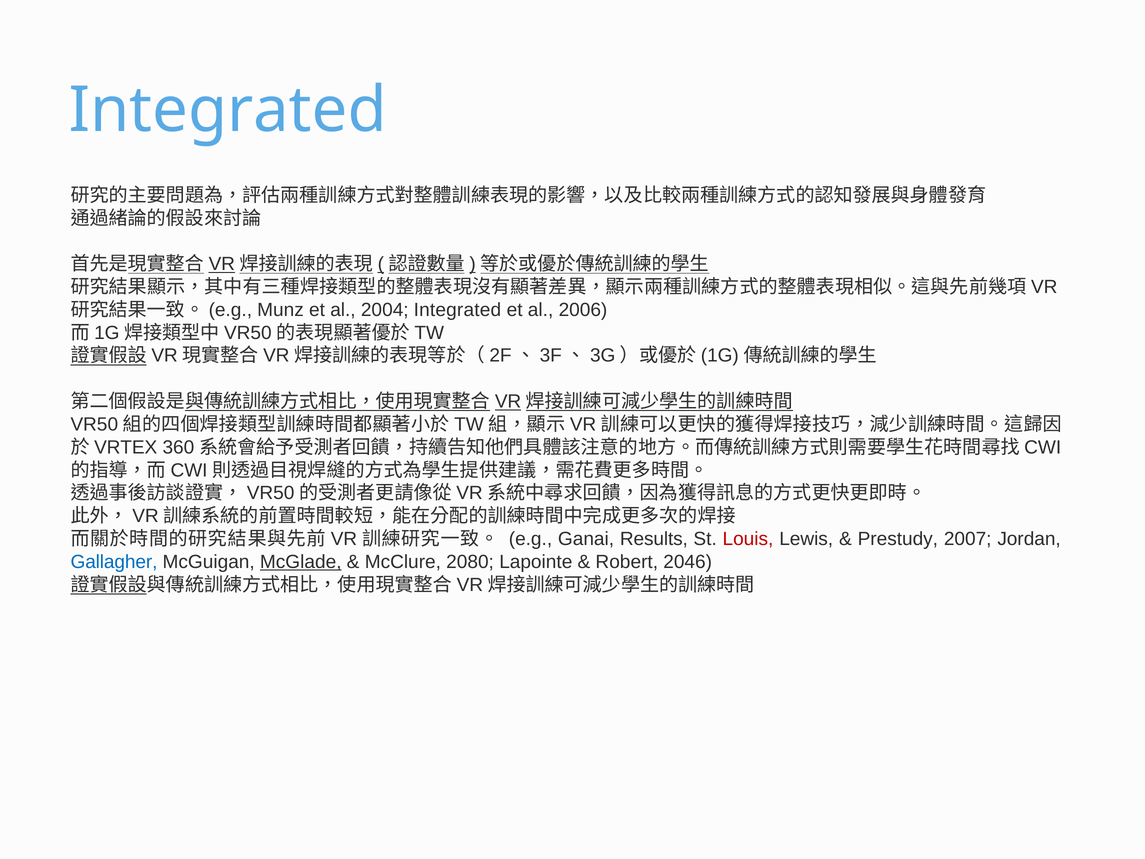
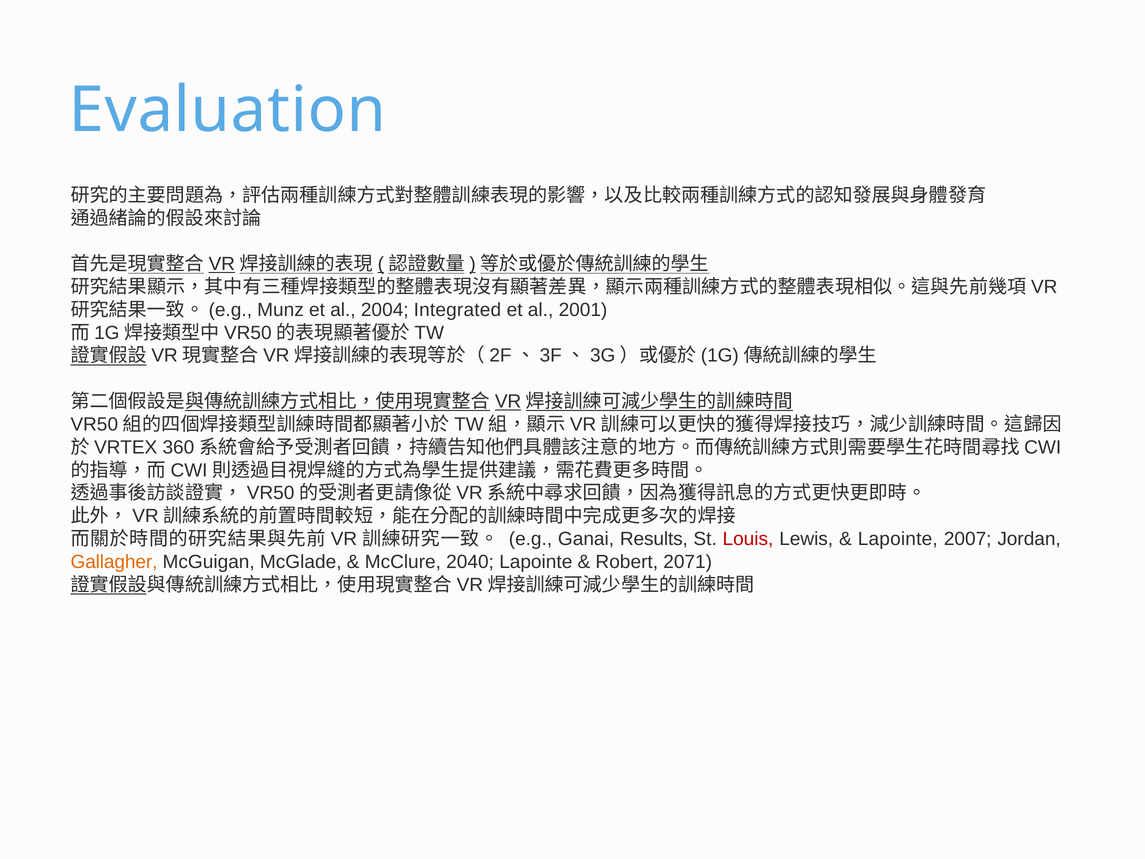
Integrated: Integrated -> Evaluation (227, 110)
2006: 2006 -> 2001 (583, 310)
Prestudy: Prestudy -> Lapointe (898, 539)
Gallagher colour: blue -> orange (114, 562)
McGlade underline: present -> none (301, 562)
2080: 2080 -> 2040 (470, 562)
2046: 2046 -> 2071 (688, 562)
